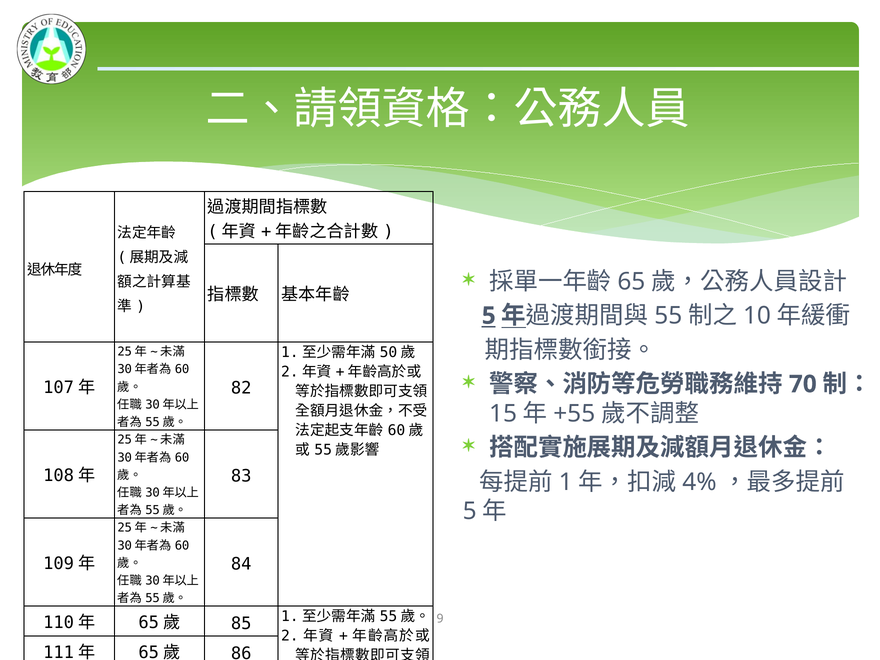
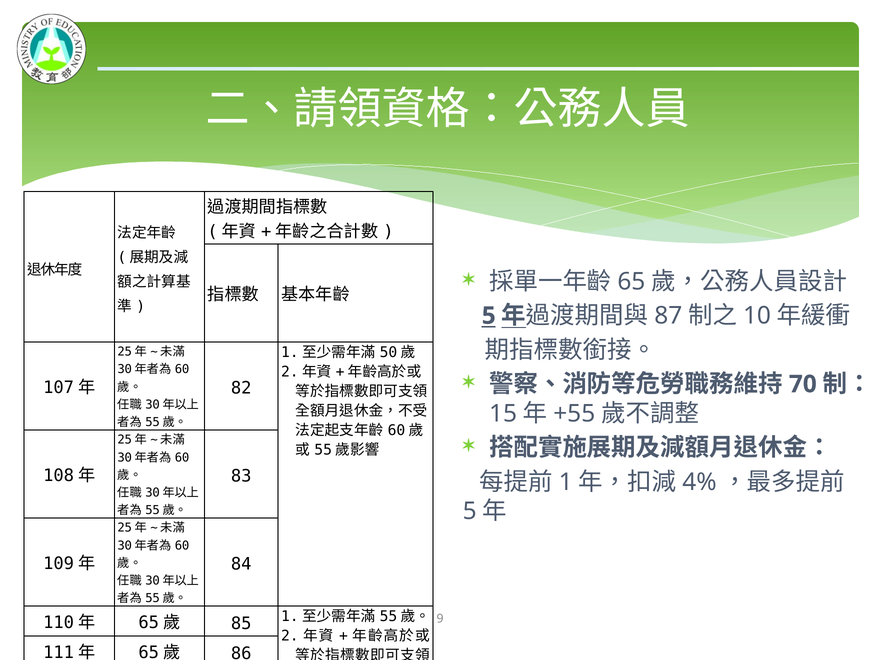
55: 55 -> 87 (668, 316)
